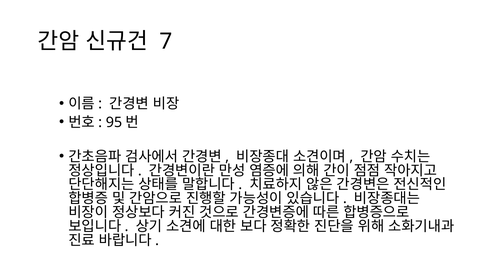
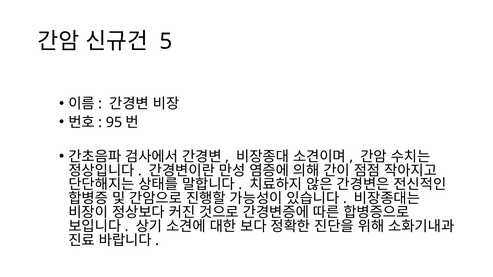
7: 7 -> 5 (166, 41)
